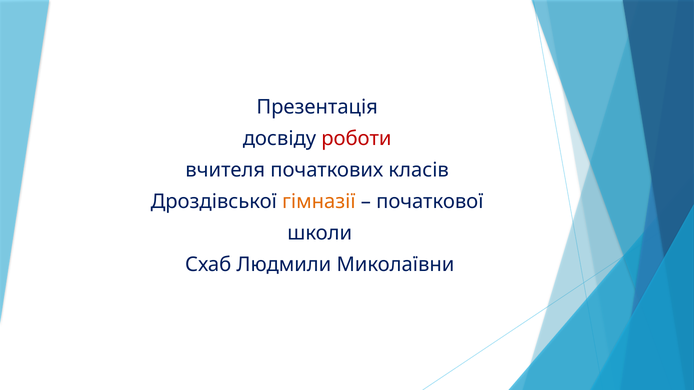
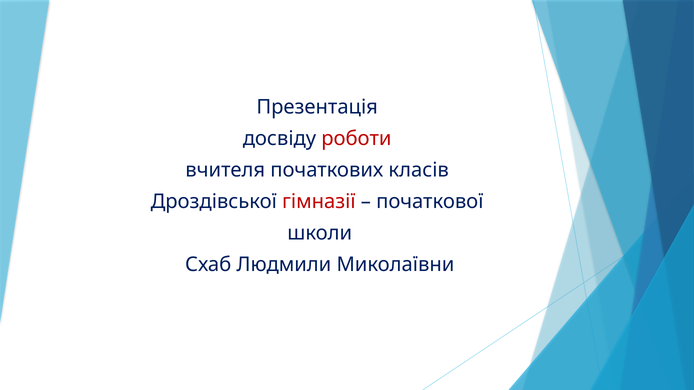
гімназії colour: orange -> red (319, 202)
